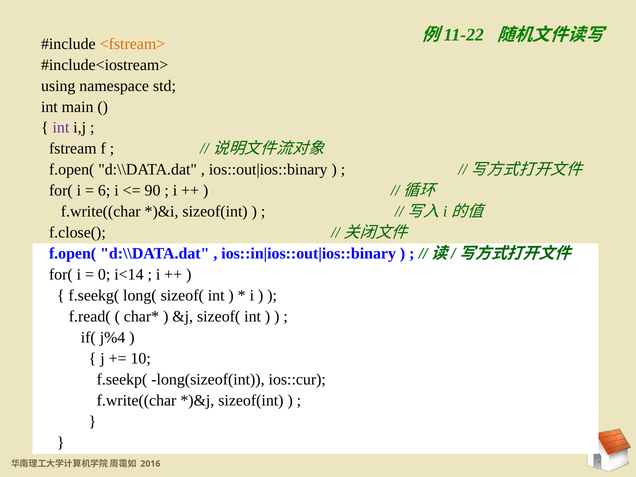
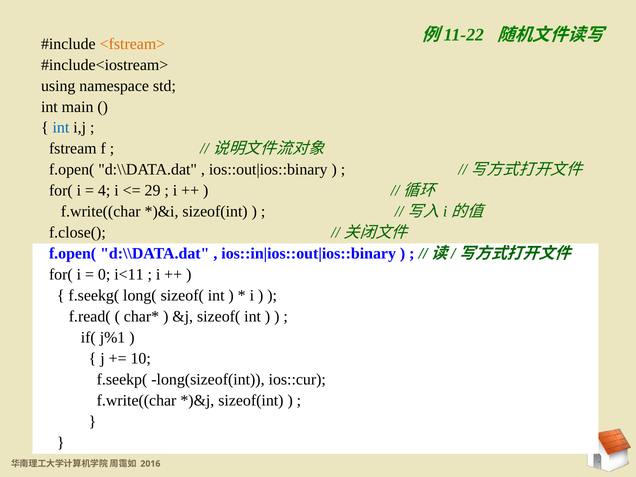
int colour: purple -> blue (61, 128)
6: 6 -> 4 (104, 191)
90: 90 -> 29 (153, 191)
i<14: i<14 -> i<11 (129, 275)
j%4: j%4 -> j%1 (113, 338)
